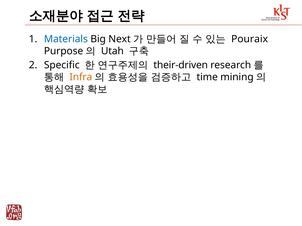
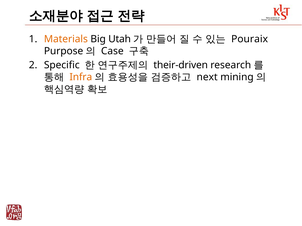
Materials colour: blue -> orange (66, 39)
Next: Next -> Utah (120, 39)
Utah: Utah -> Case (112, 51)
time: time -> next (207, 77)
